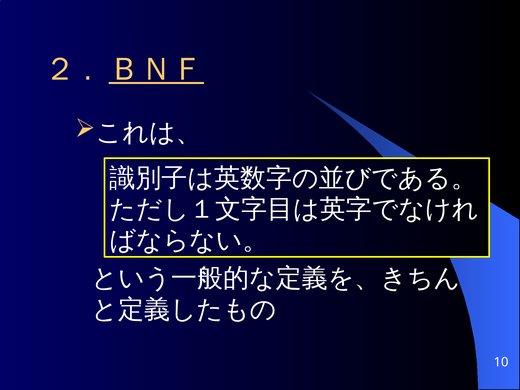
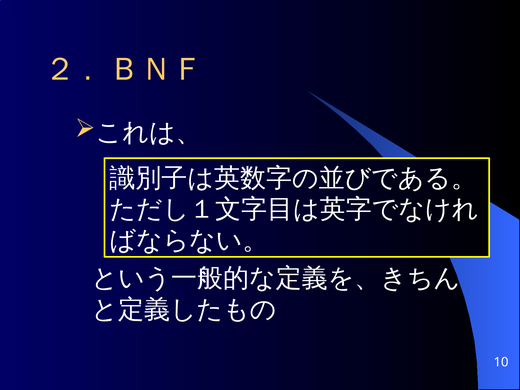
ＢＮＦ underline: present -> none (156, 69)
